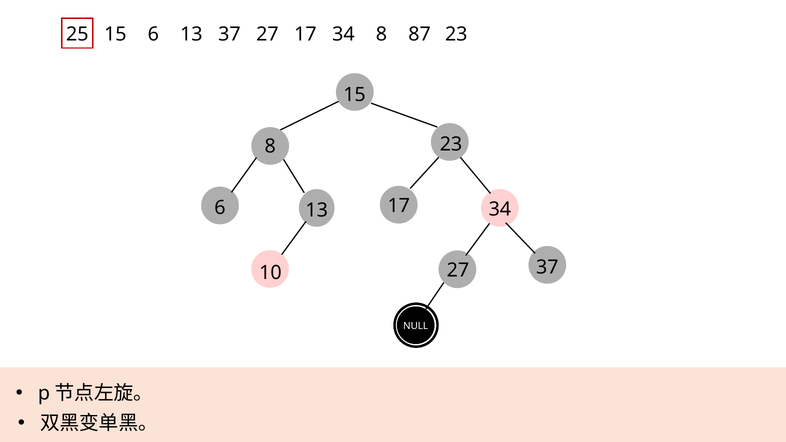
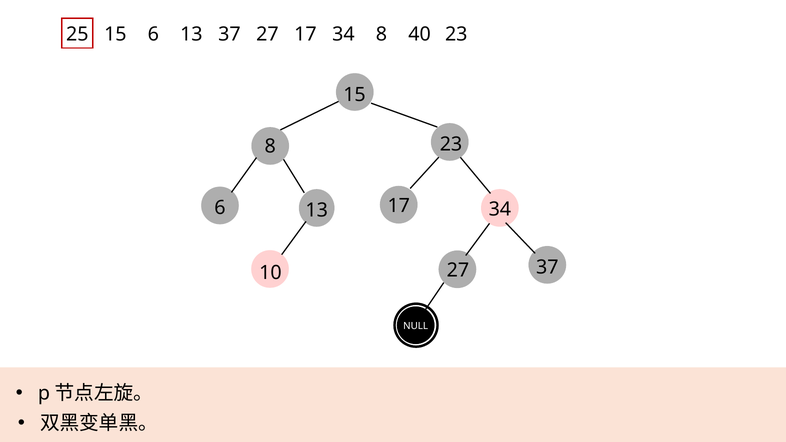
87: 87 -> 40 (420, 34)
